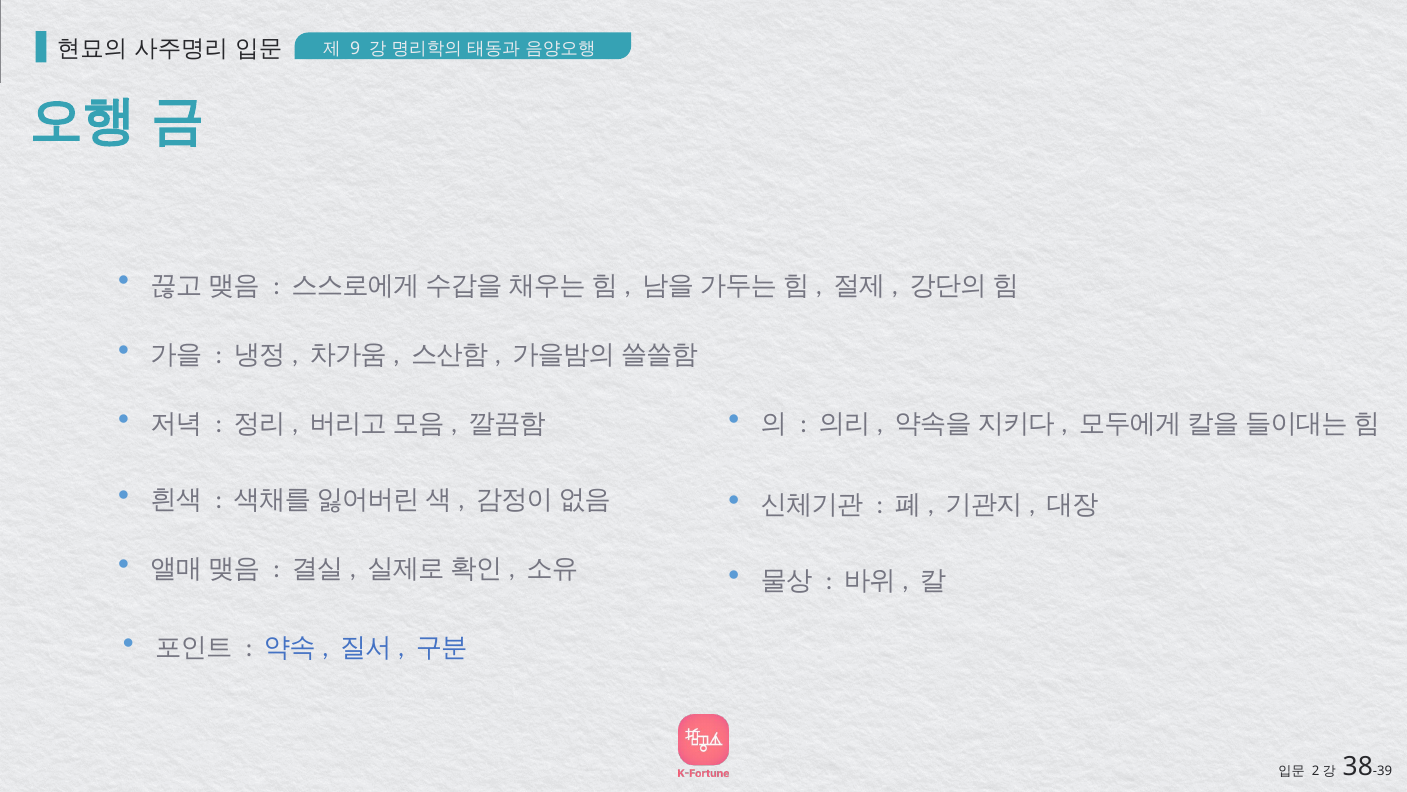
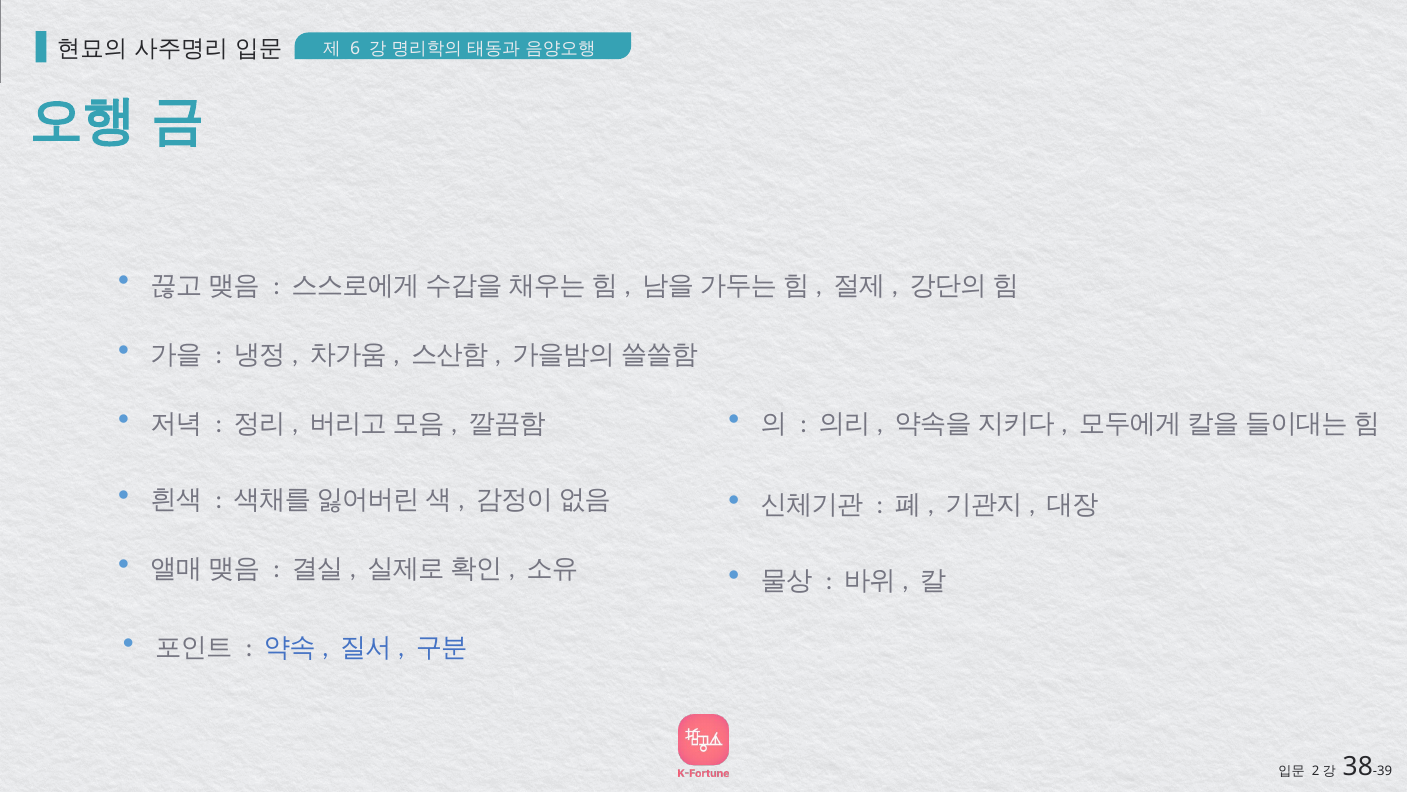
9: 9 -> 6 (355, 48)
